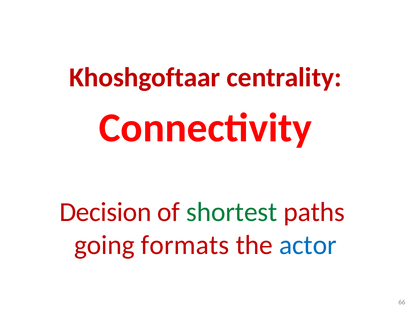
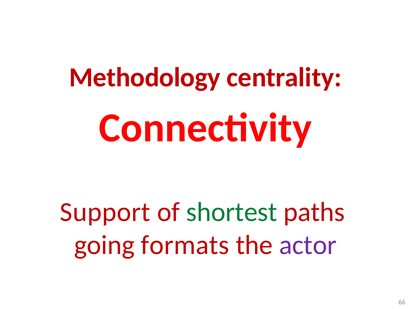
Khoshgoftaar: Khoshgoftaar -> Methodology (145, 77)
Decision: Decision -> Support (105, 212)
actor colour: blue -> purple (308, 245)
